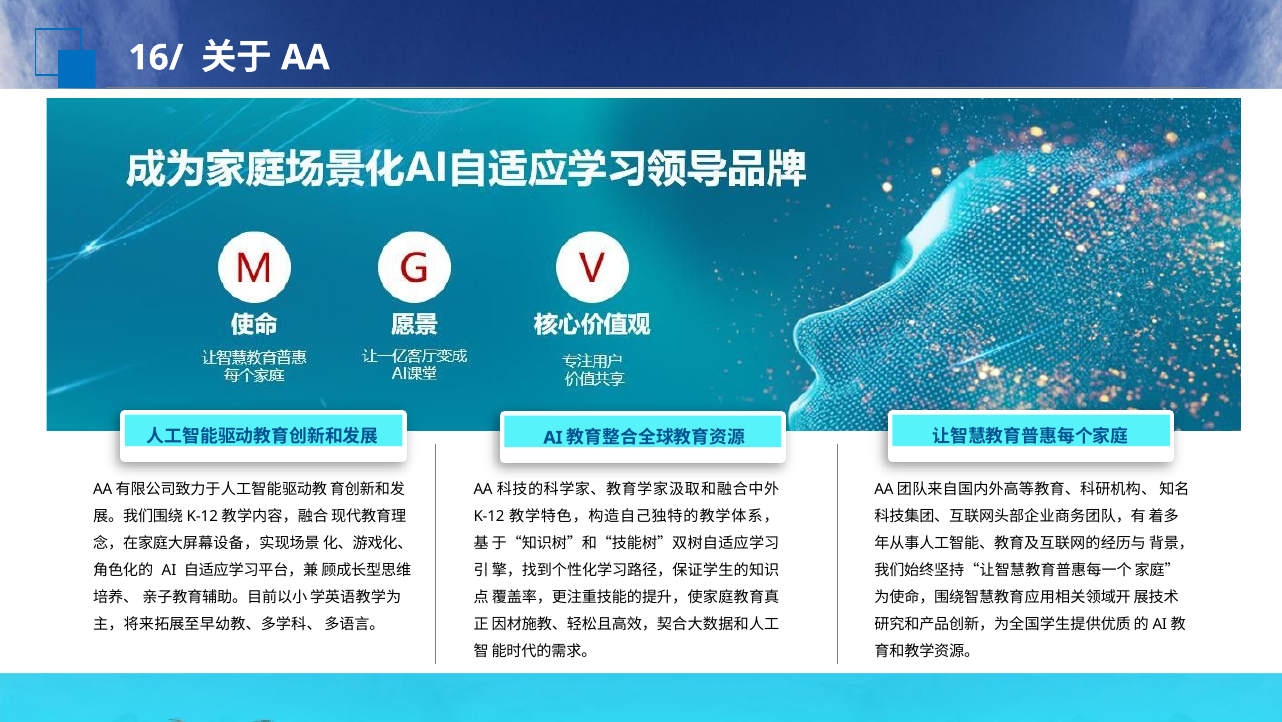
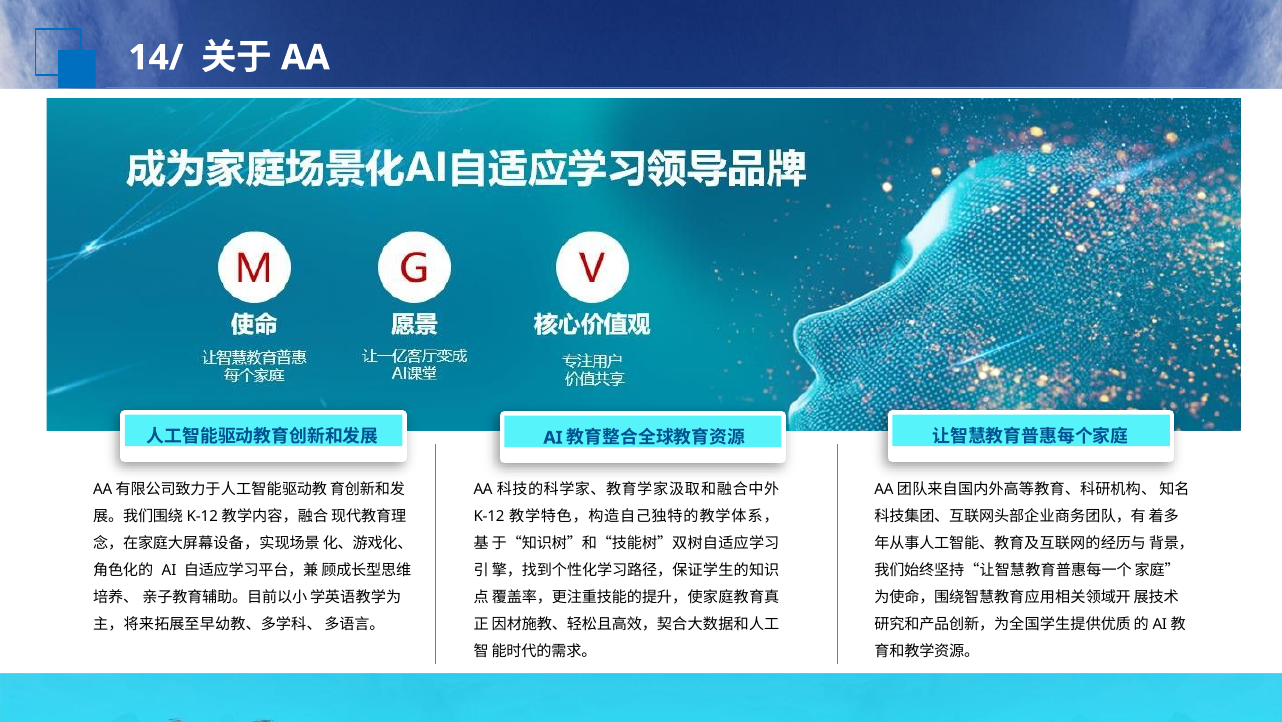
16/: 16/ -> 14/ (156, 58)
